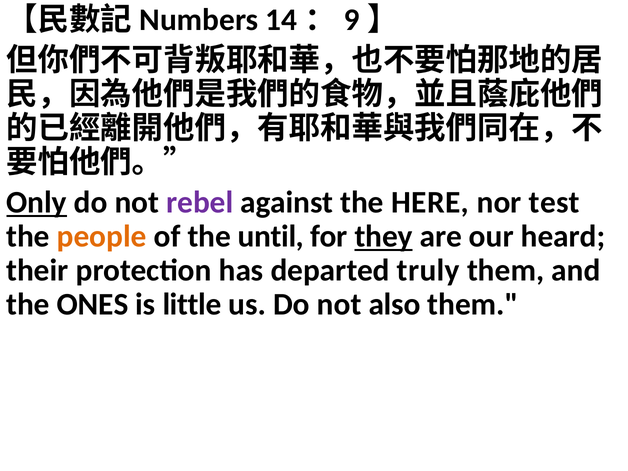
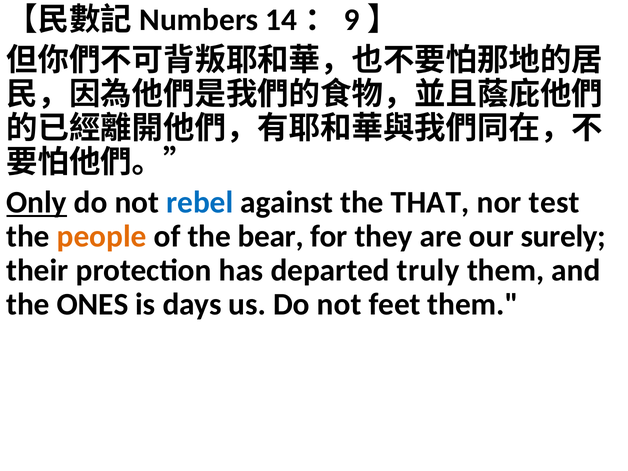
rebel colour: purple -> blue (200, 203)
HERE: HERE -> THAT (430, 203)
until: until -> bear (271, 237)
they underline: present -> none (384, 237)
heard: heard -> surely (563, 237)
little: little -> days (192, 304)
also: also -> feet (395, 304)
